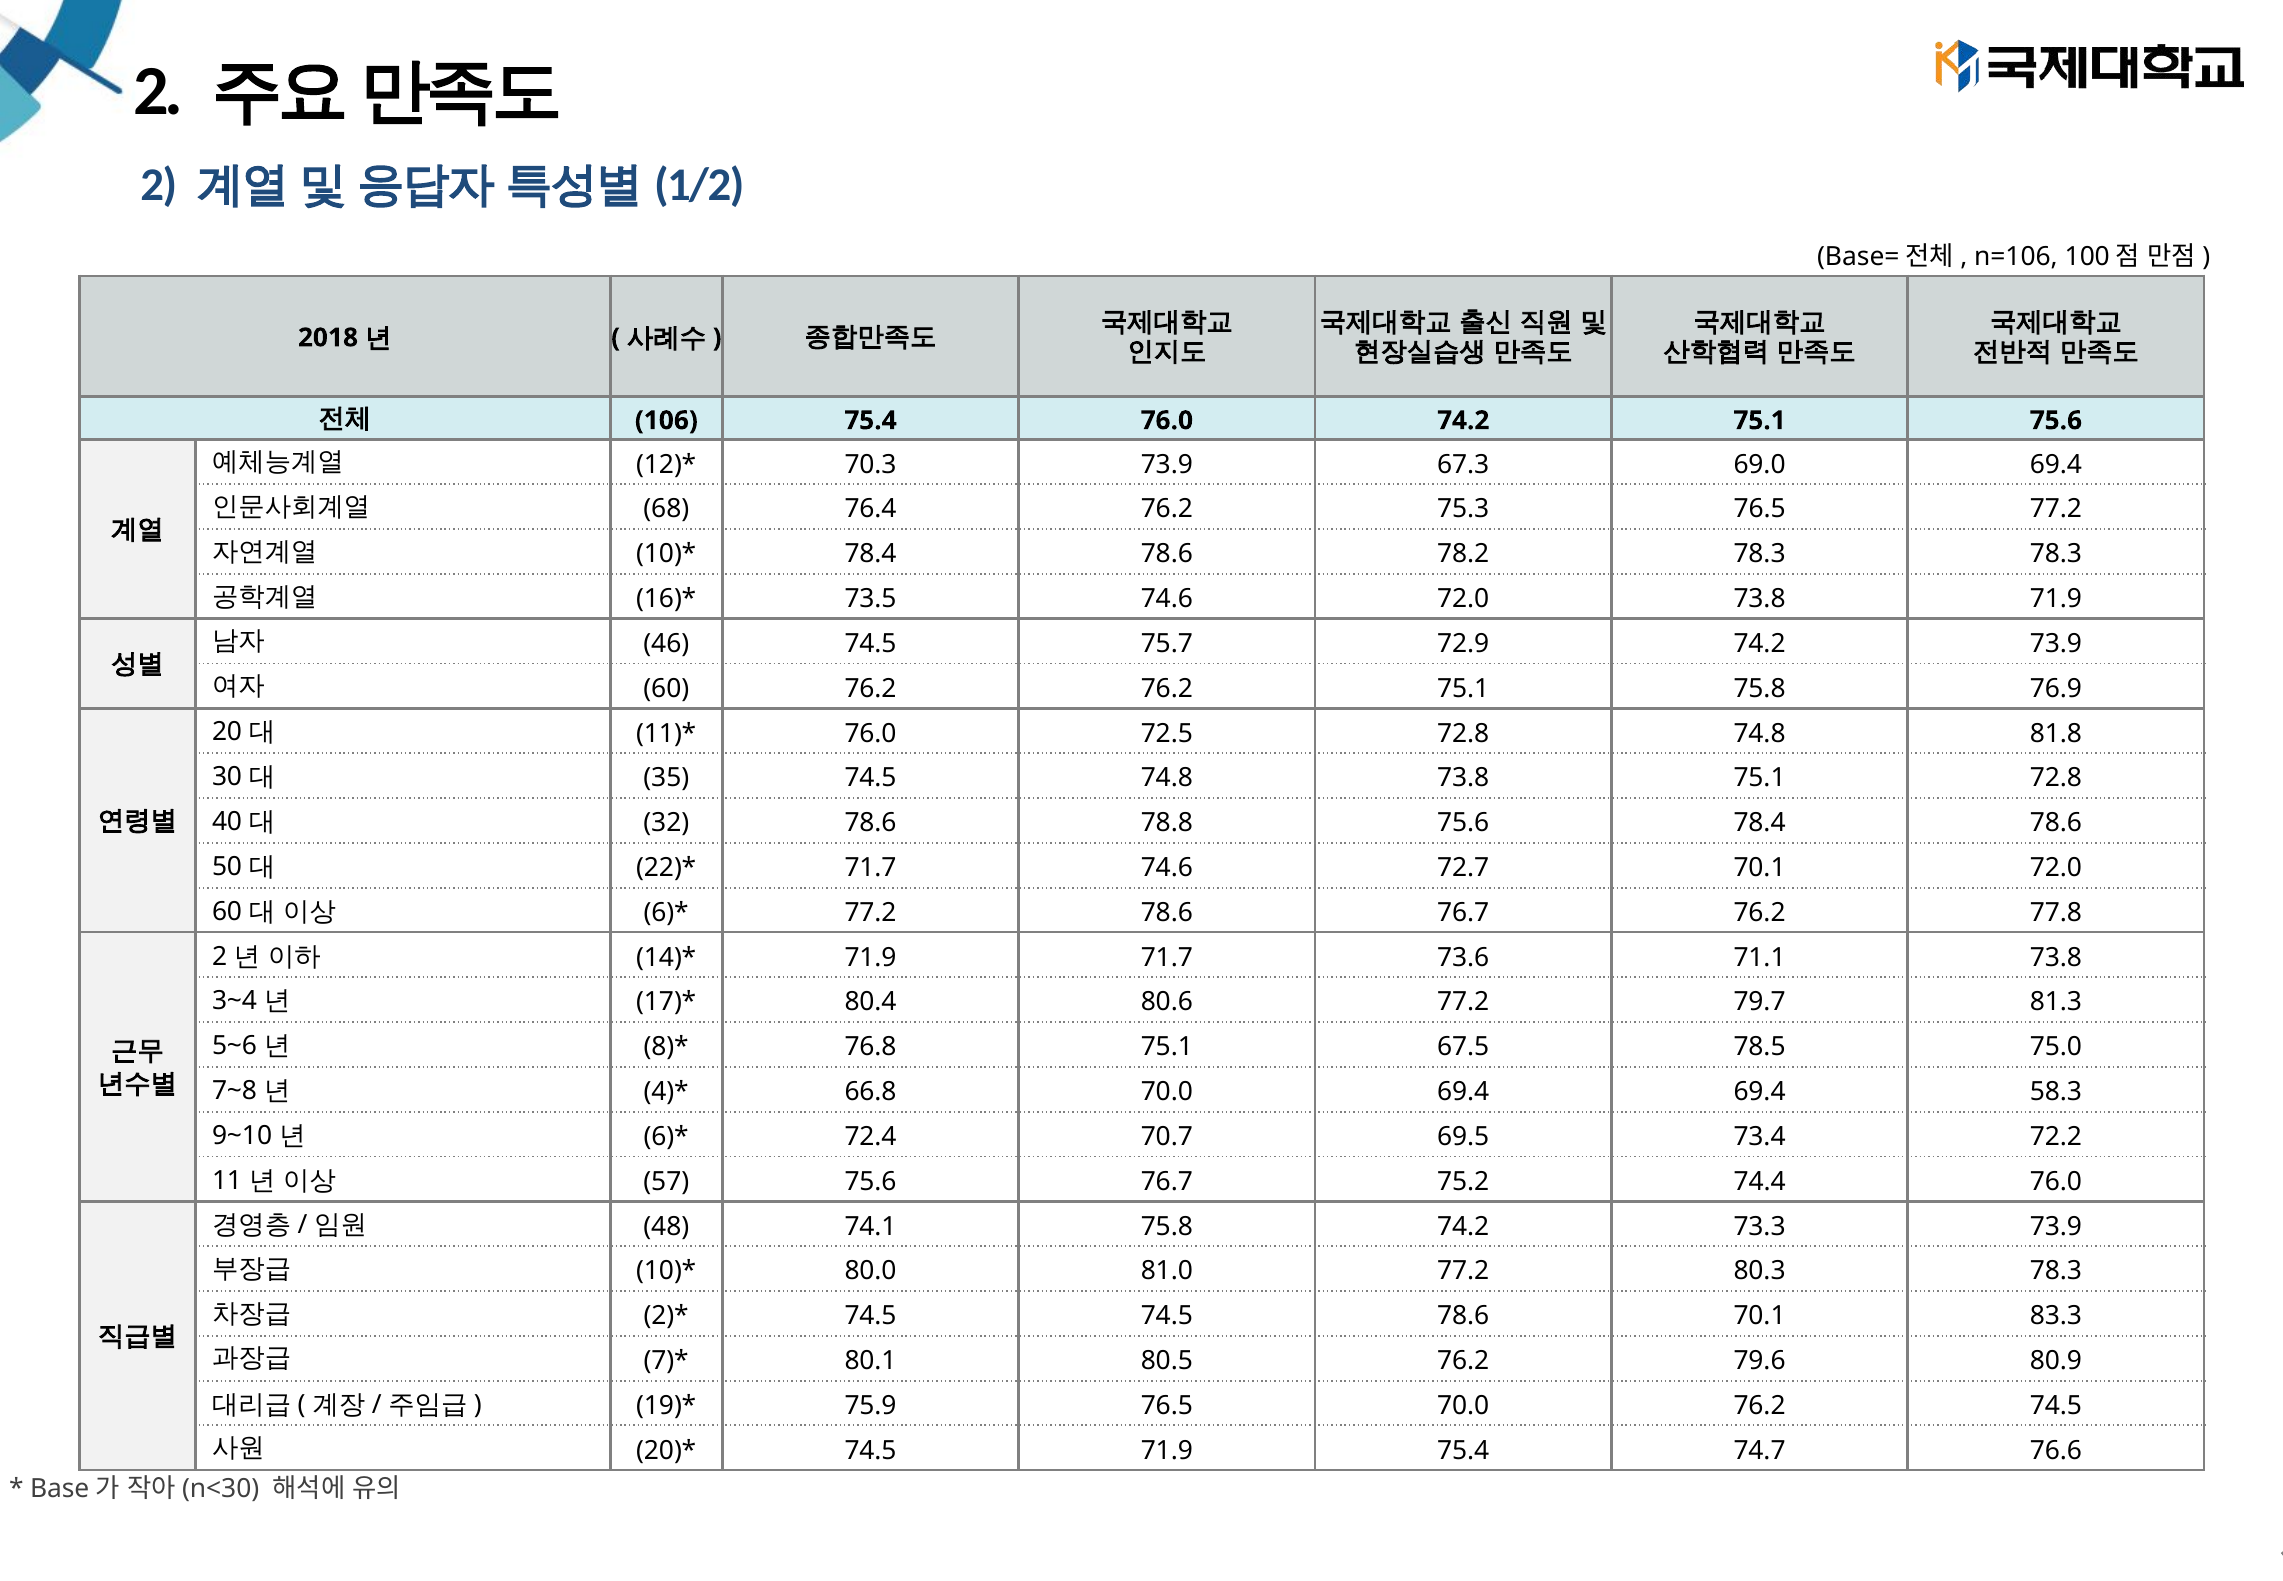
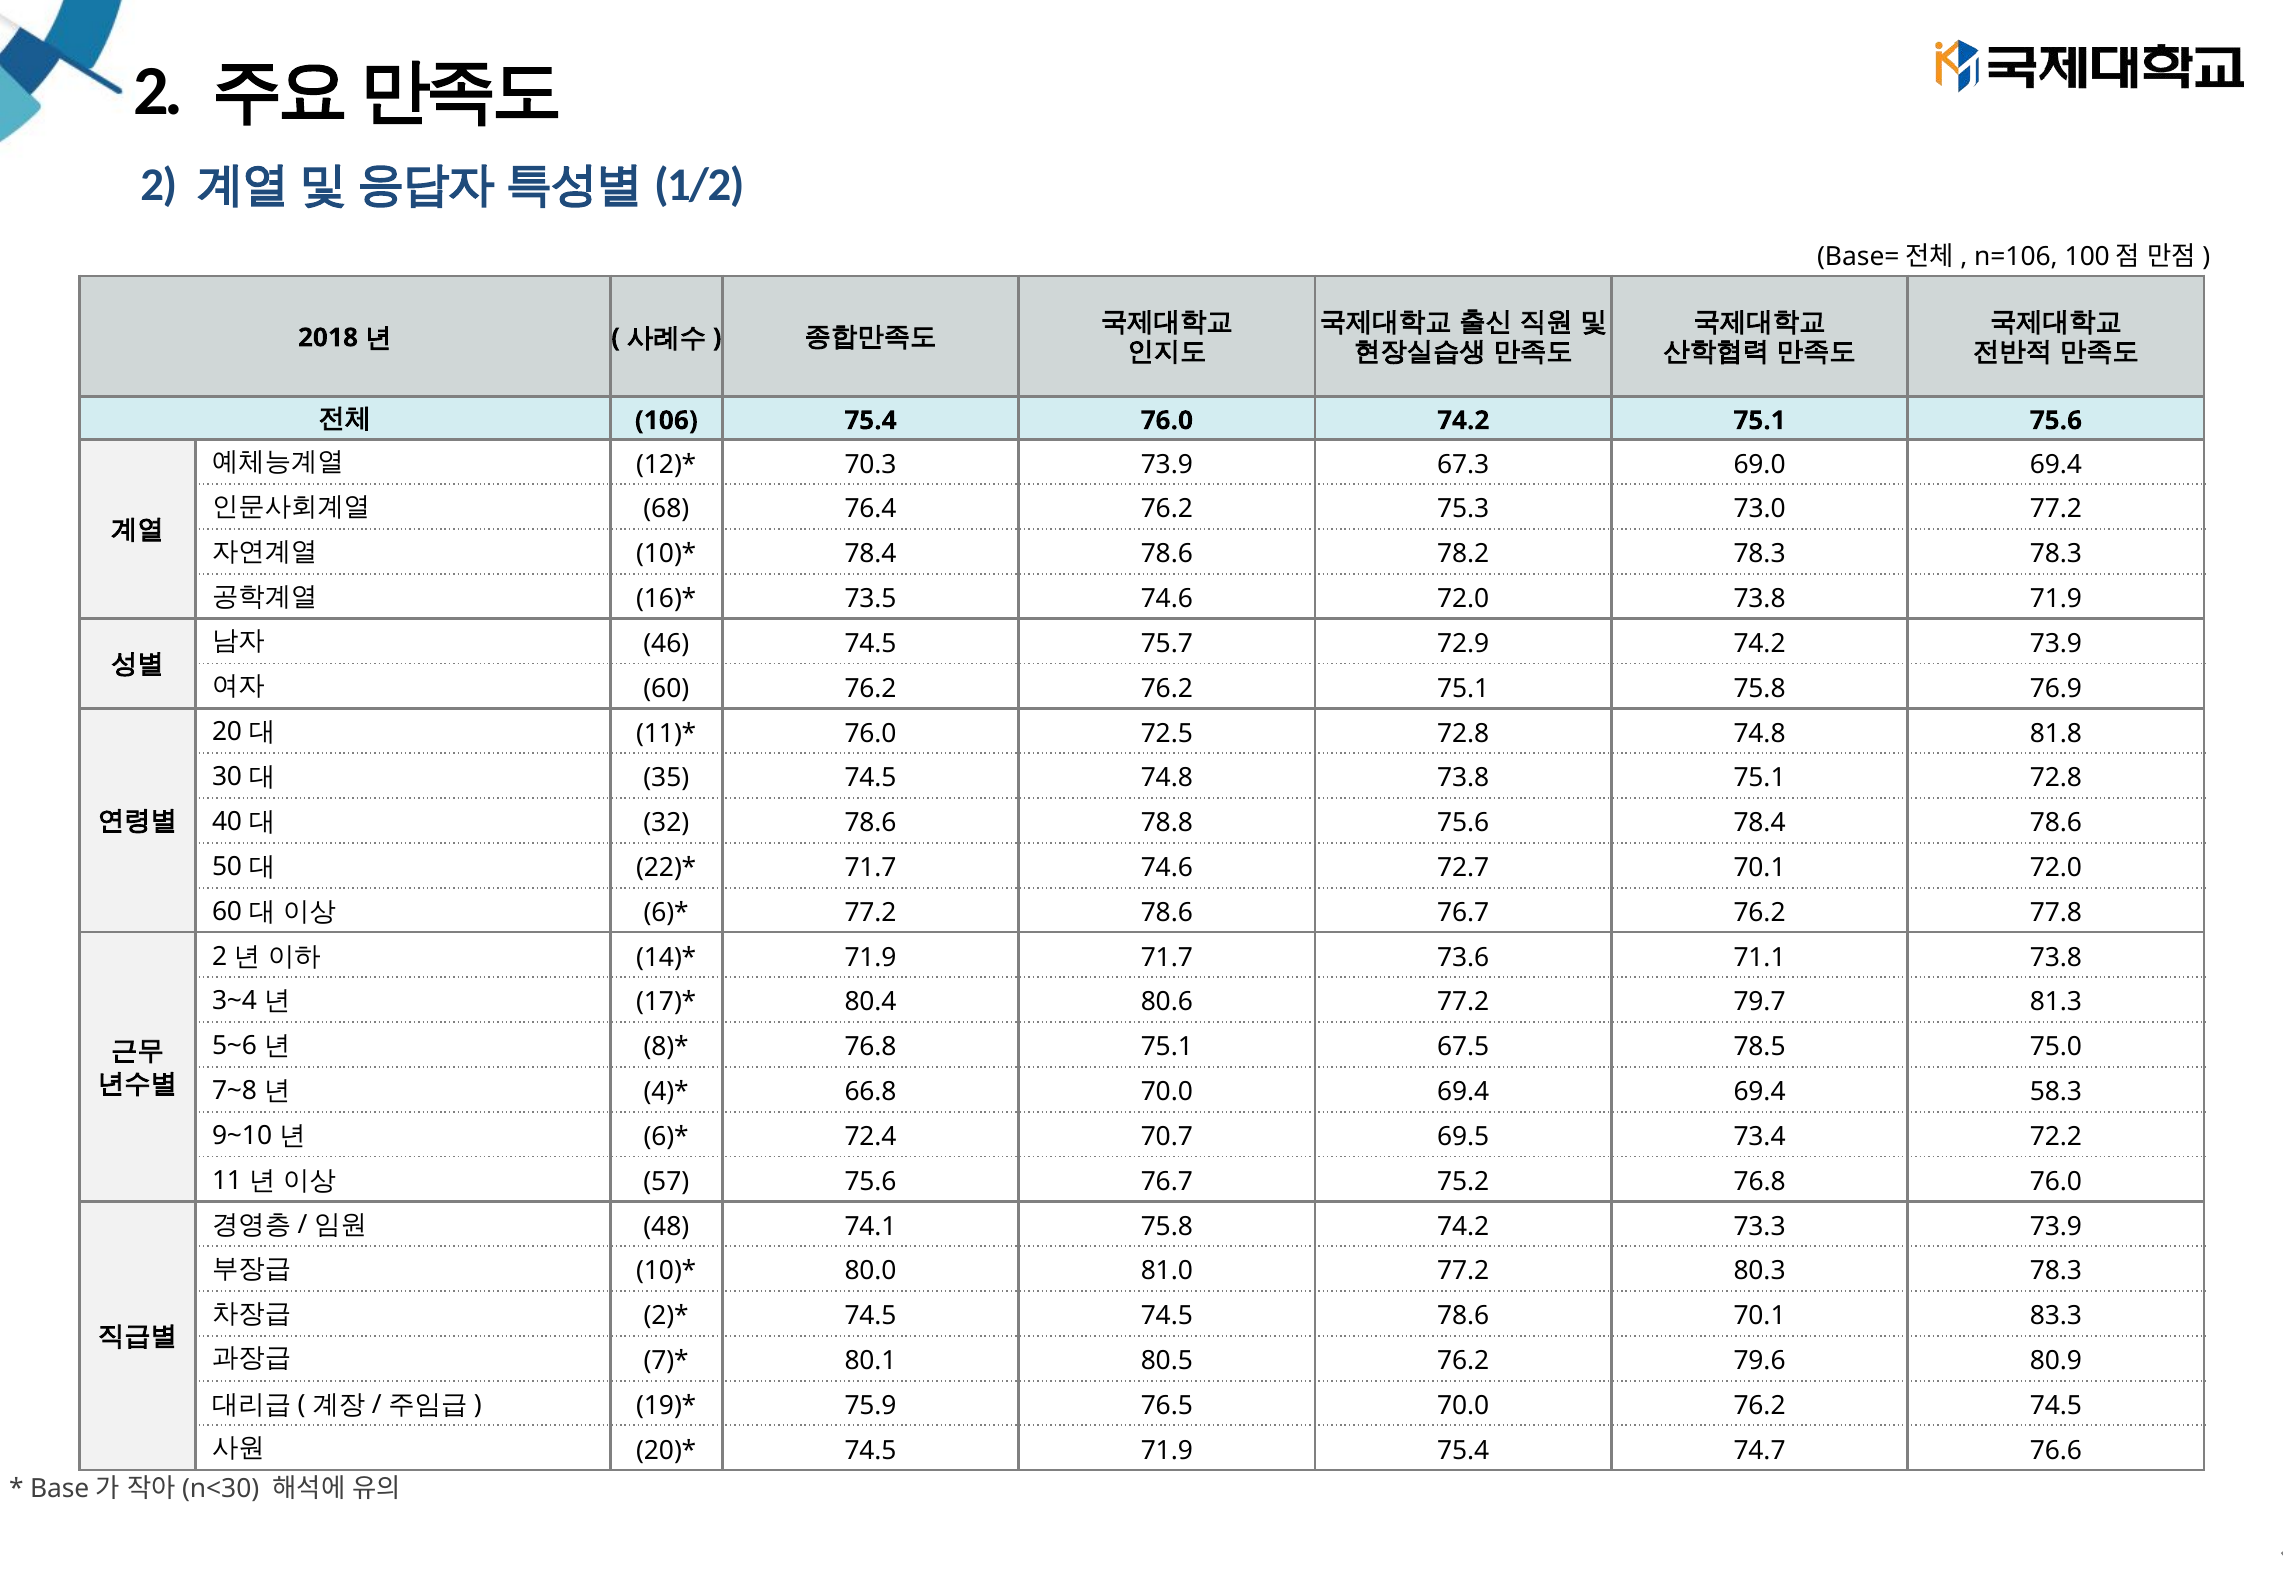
75.3 76.5: 76.5 -> 73.0 (1760, 509)
75.2 74.4: 74.4 -> 76.8 (1760, 1181)
